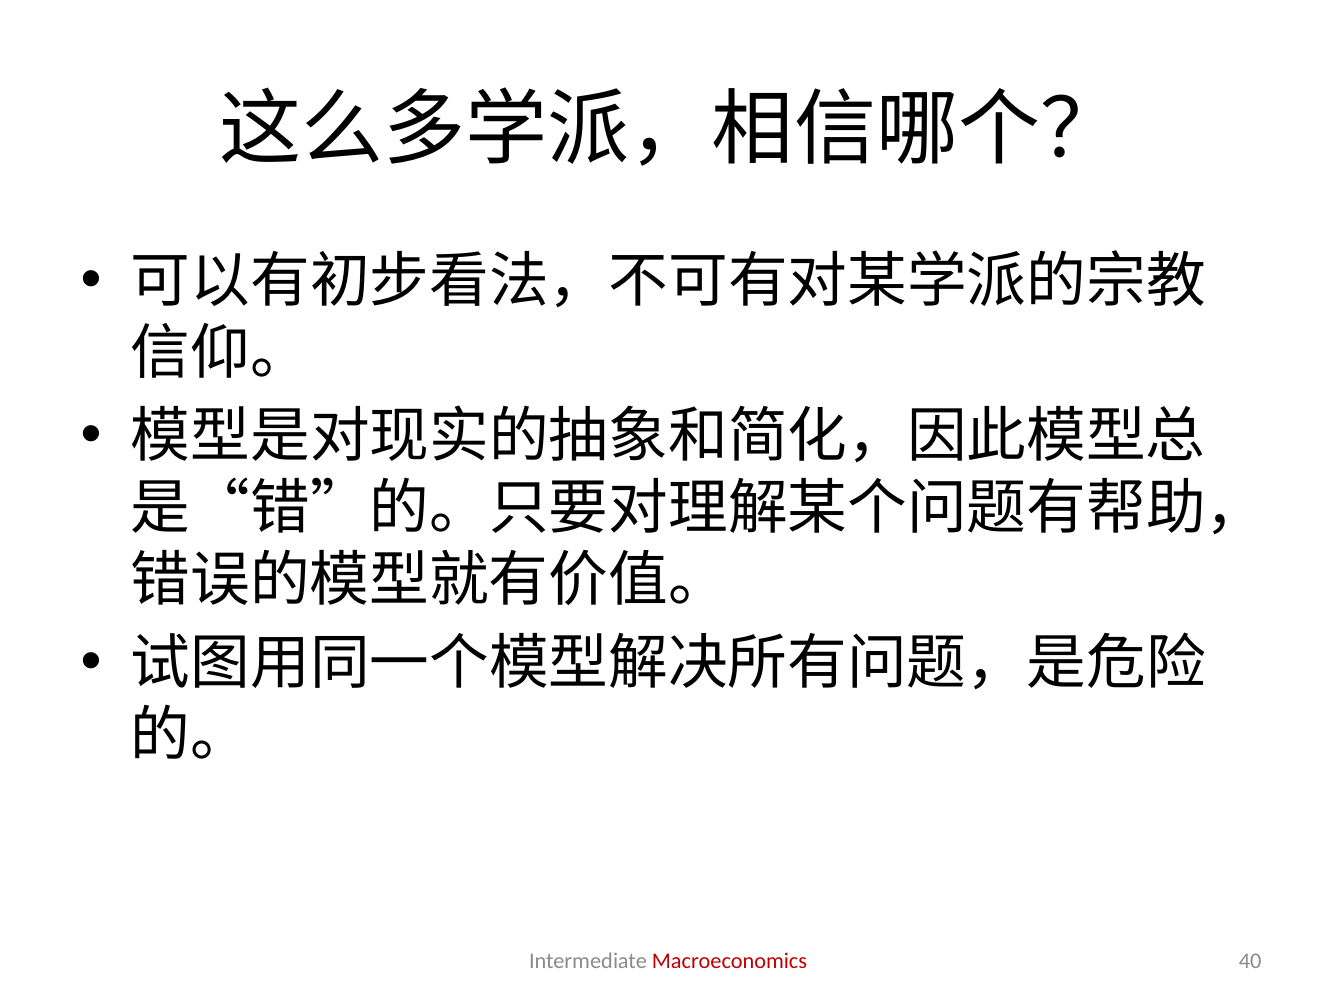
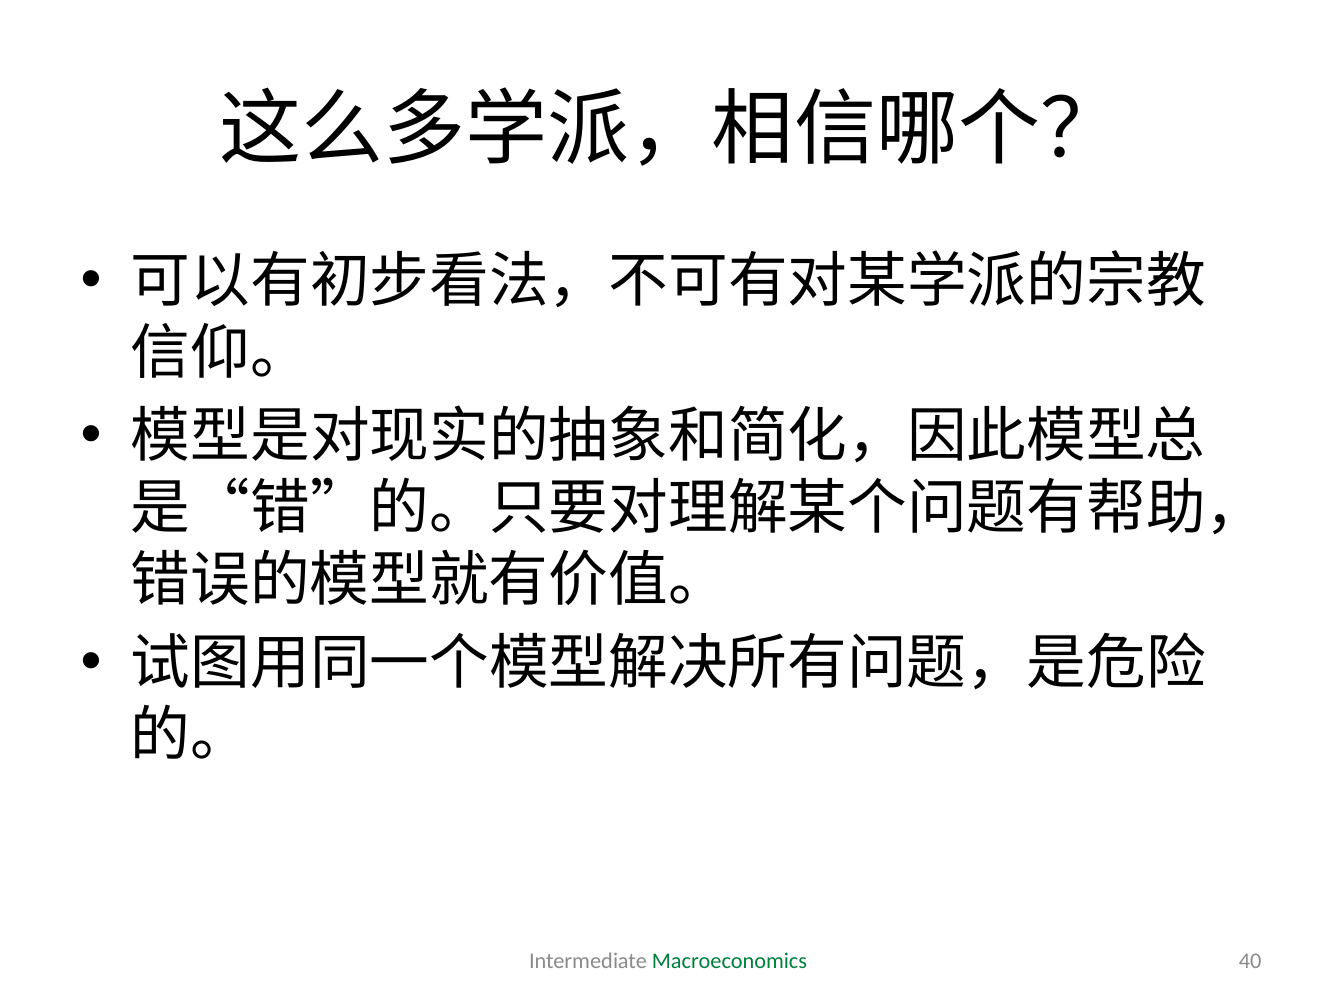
Macroeconomics colour: red -> green (730, 961)
